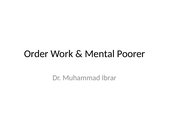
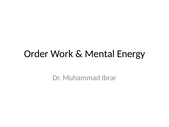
Poorer: Poorer -> Energy (131, 54)
